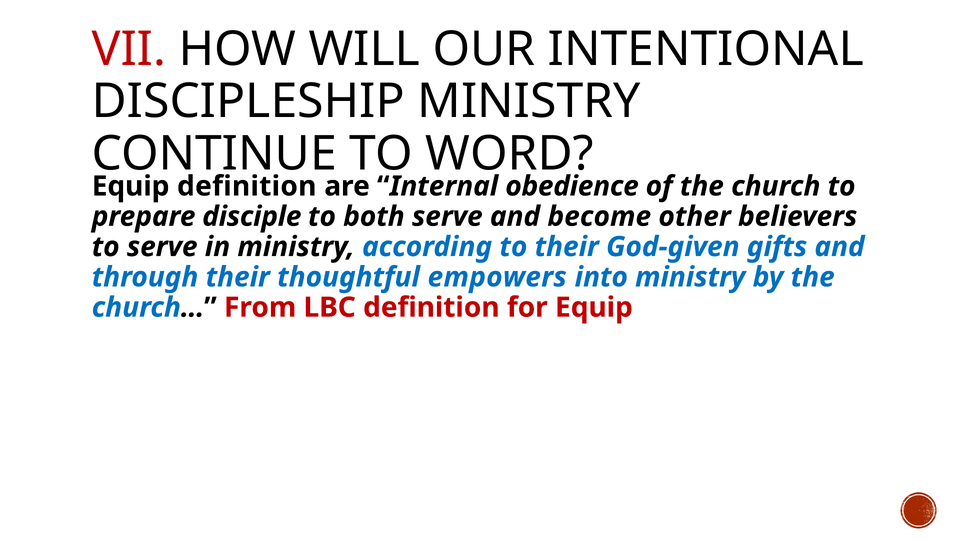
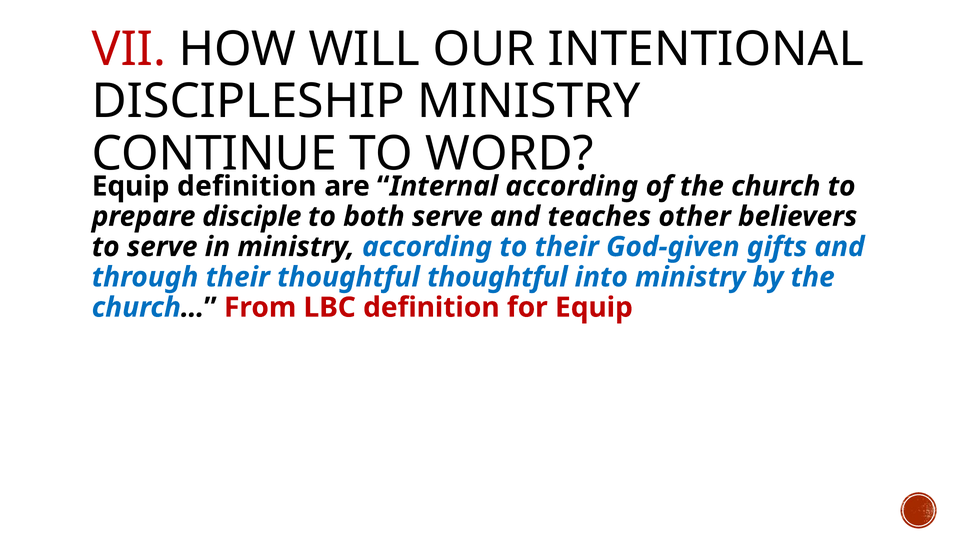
Internal obedience: obedience -> according (572, 186)
become: become -> teaches (599, 216)
thoughtful empowers: empowers -> thoughtful (497, 277)
